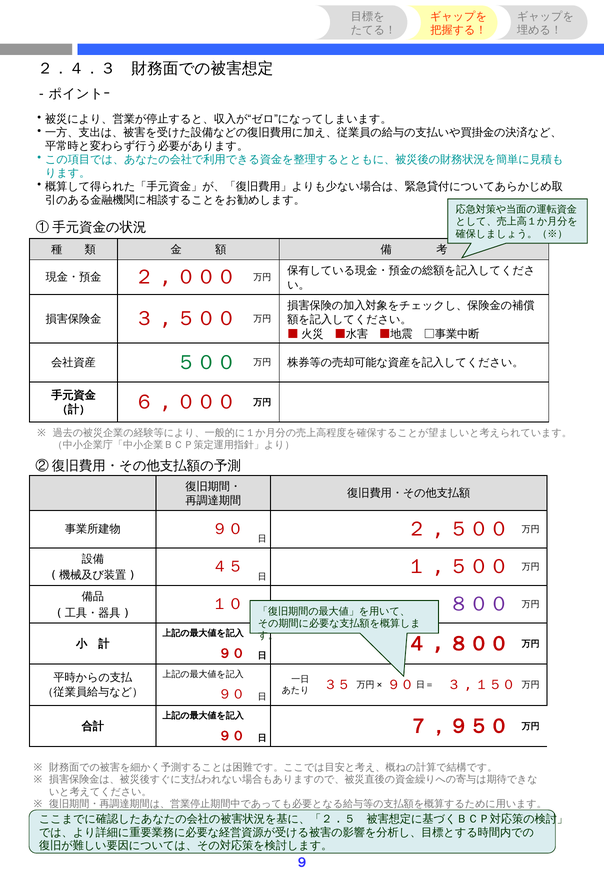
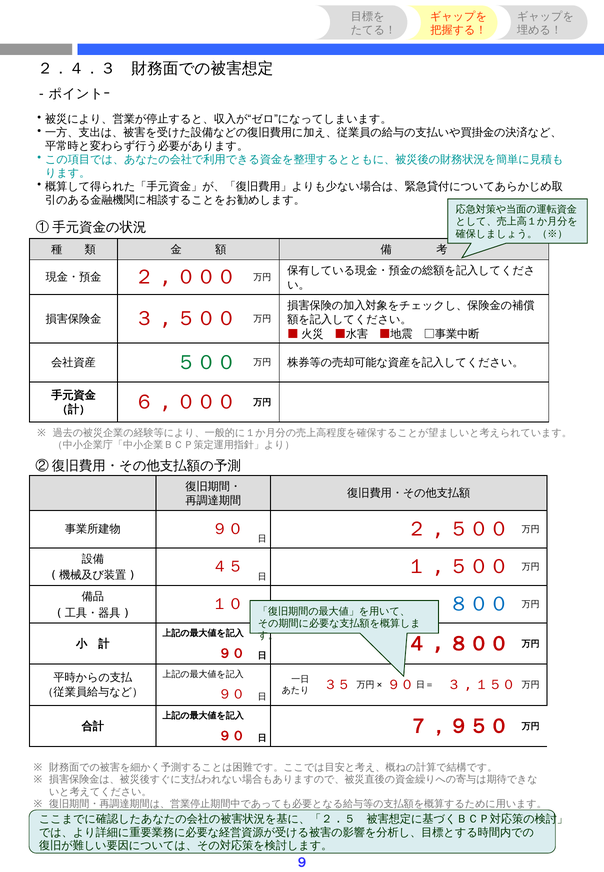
８００ colour: purple -> blue (479, 604)
